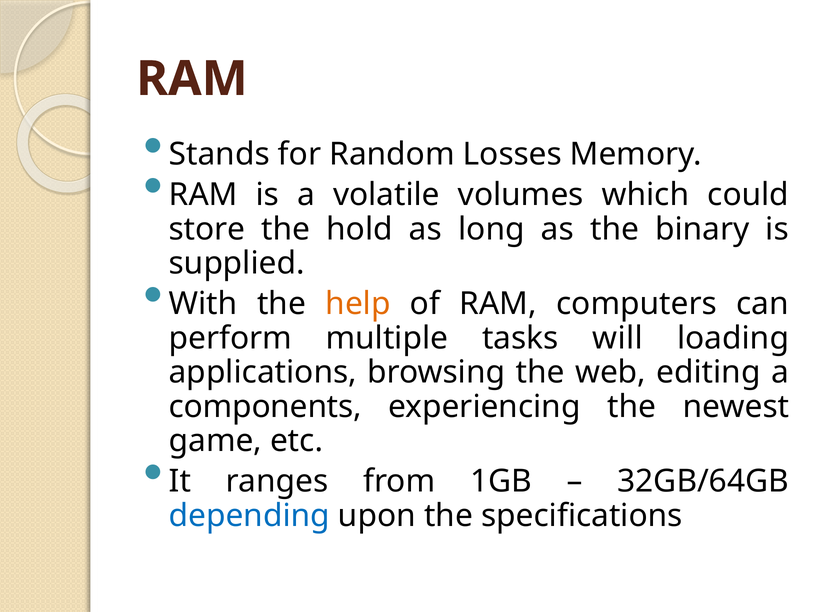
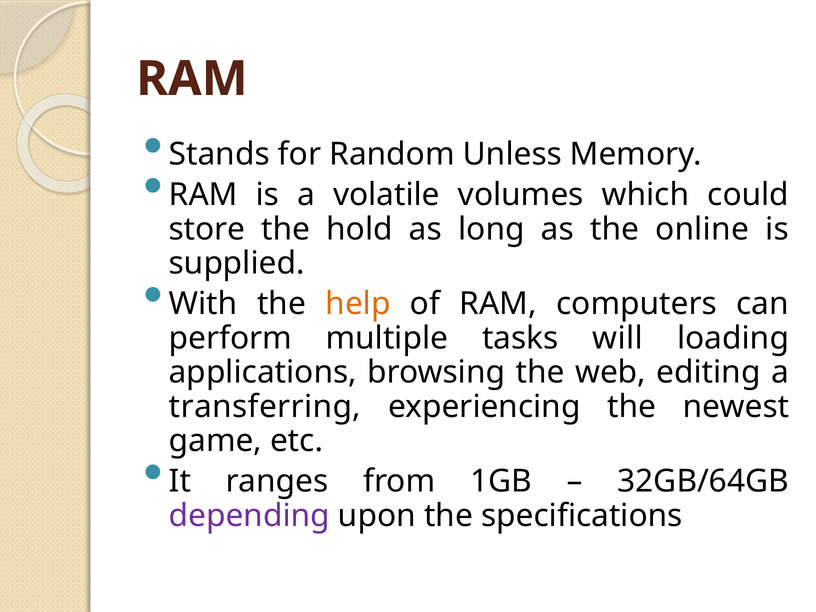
Losses: Losses -> Unless (512, 154)
binary: binary -> online (702, 229)
components: components -> transferring (265, 407)
depending colour: blue -> purple (249, 516)
